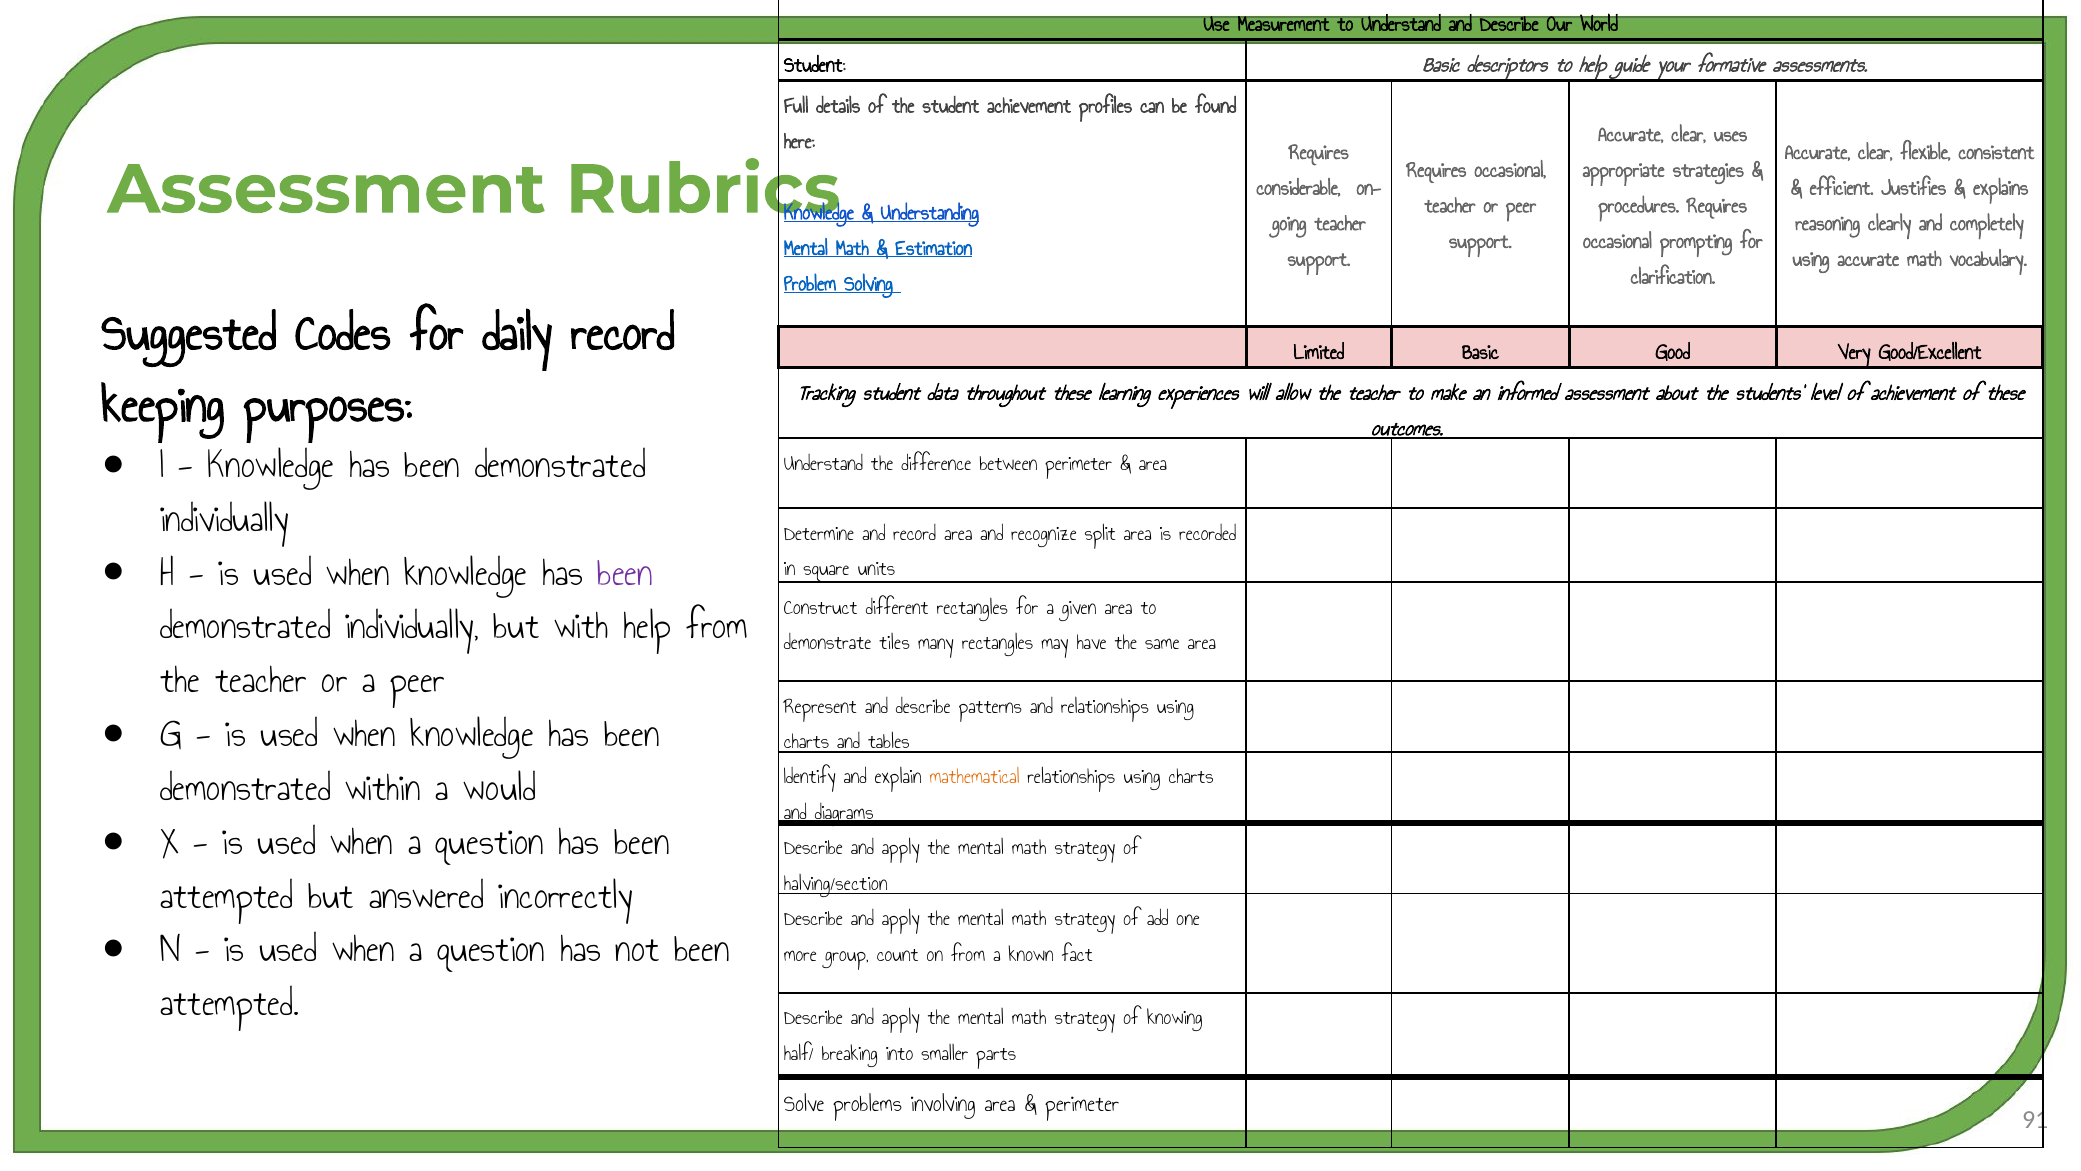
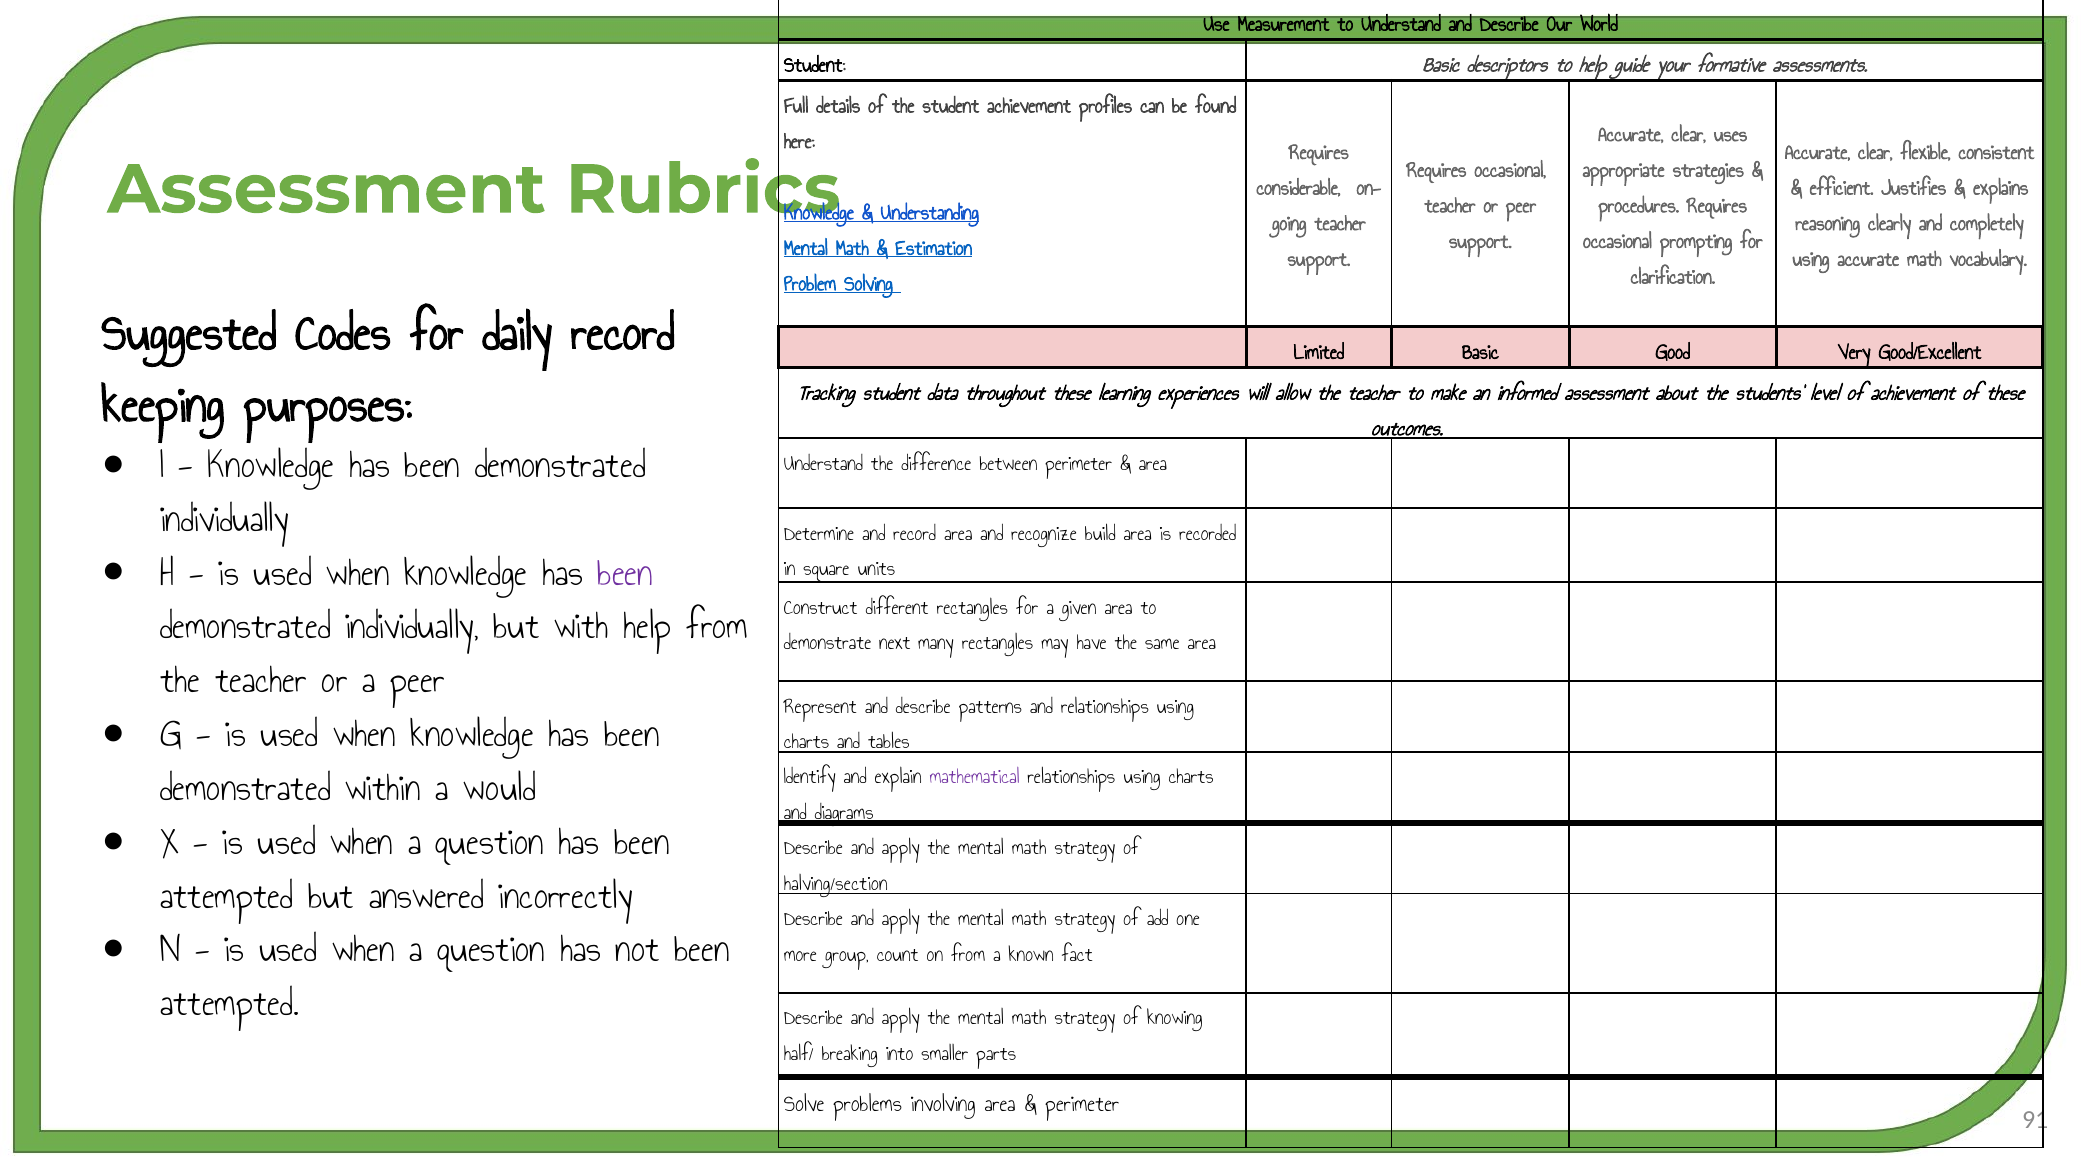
split: split -> build (1100, 533)
tiles: tiles -> next (895, 642)
mathematical colour: orange -> purple (975, 777)
